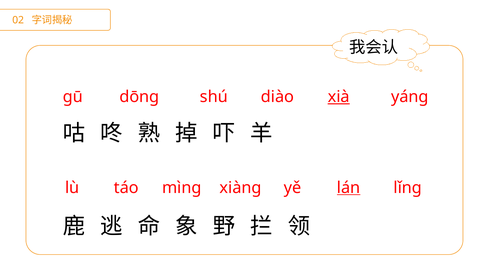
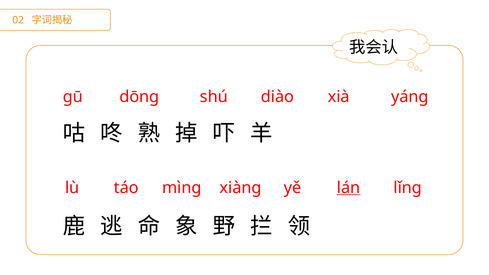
xià underline: present -> none (339, 97)
